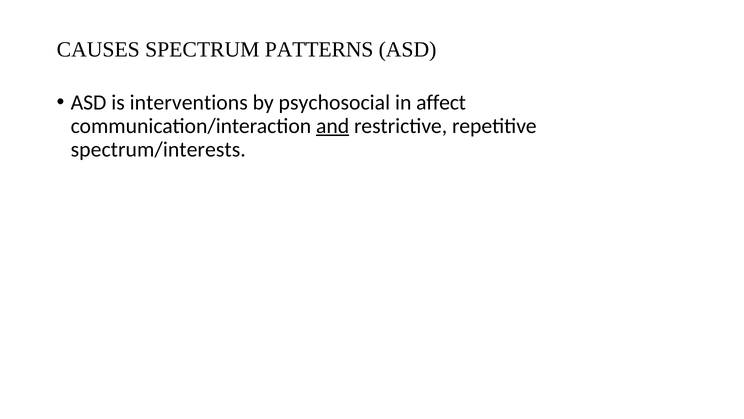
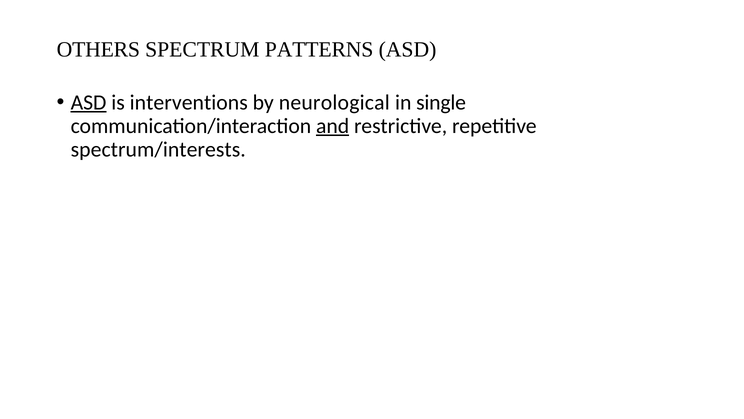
CAUSES: CAUSES -> OTHERS (98, 50)
ASD underline: none -> present (89, 102)
psychosocial: psychosocial -> neurological (334, 102)
affect: affect -> single (441, 102)
